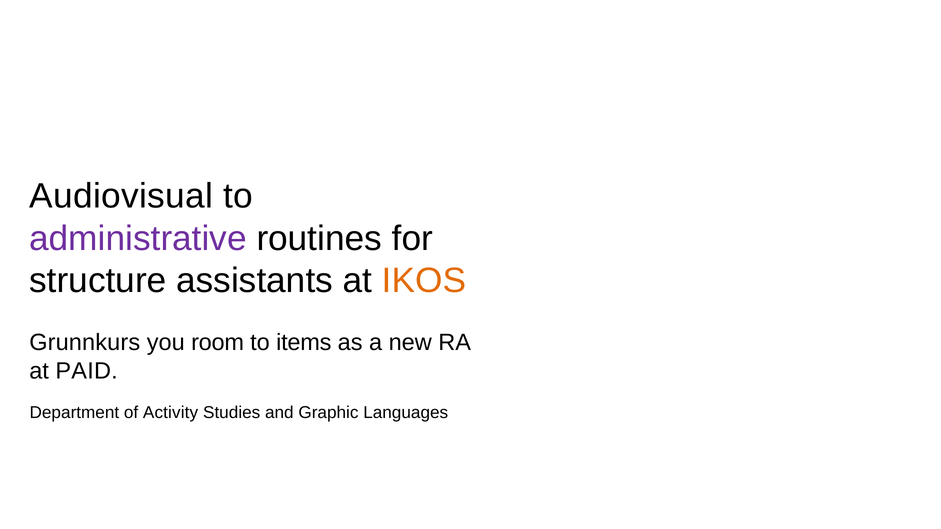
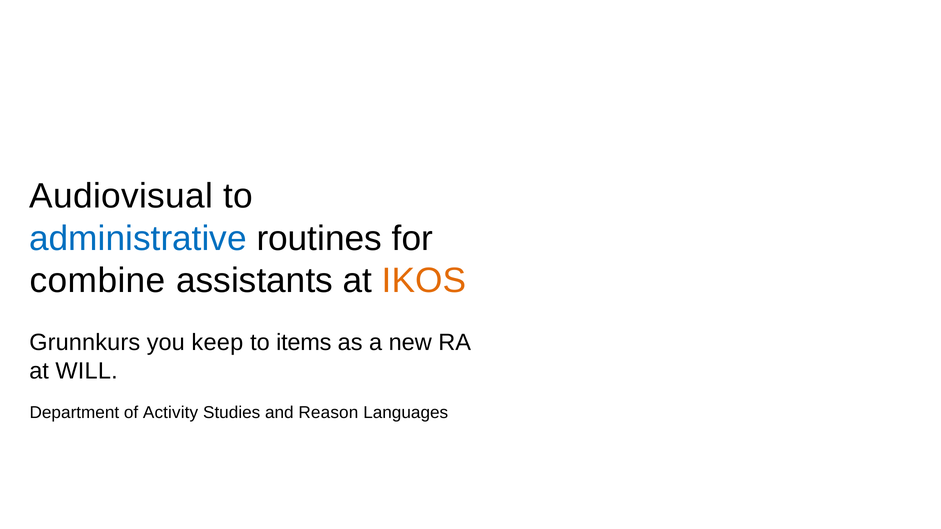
administrative colour: purple -> blue (138, 239)
structure: structure -> combine (98, 281)
room: room -> keep (217, 343)
PAID: PAID -> WILL (87, 371)
Graphic: Graphic -> Reason (328, 413)
